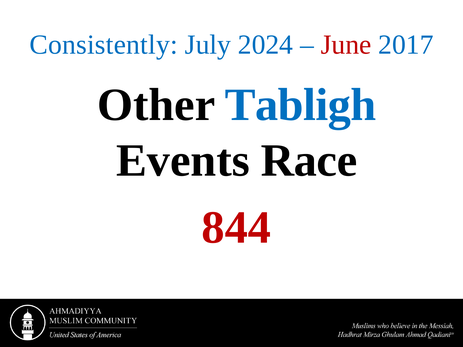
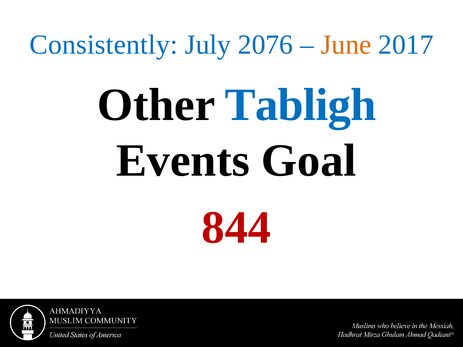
2024: 2024 -> 2076 (266, 45)
June colour: red -> orange (346, 45)
Race: Race -> Goal (309, 161)
